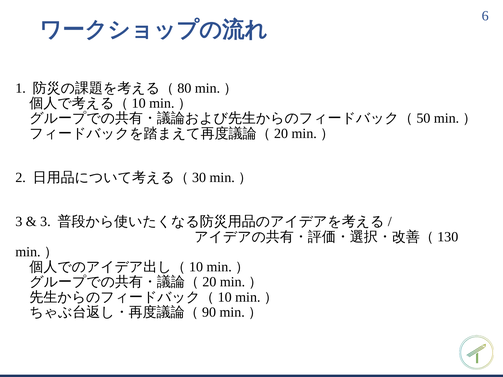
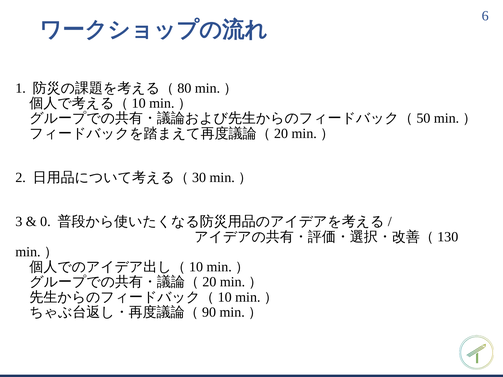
3: 3 -> 0 (45, 222)
